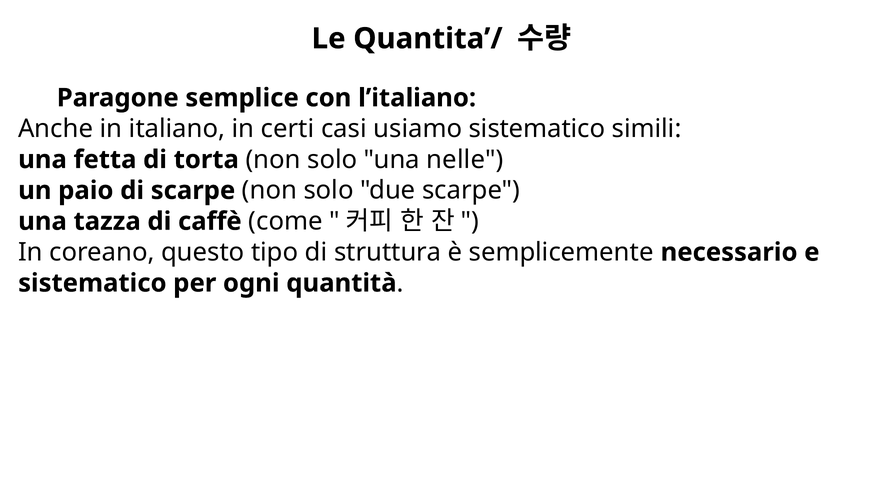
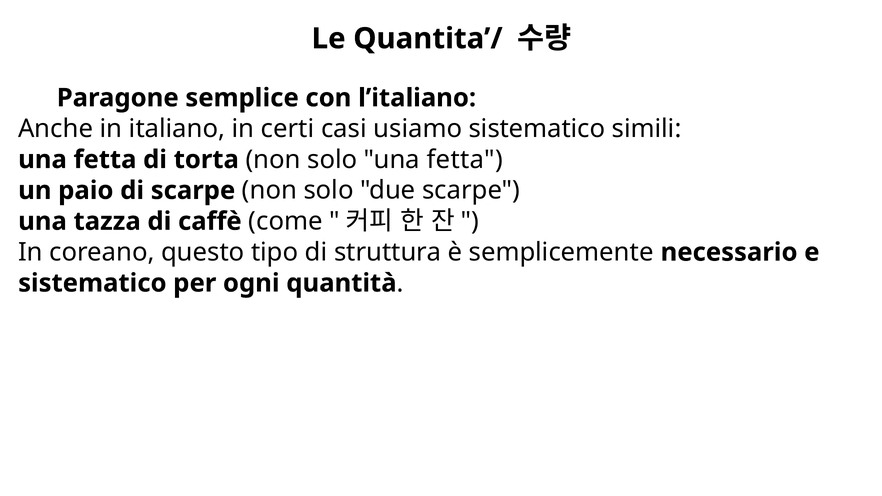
solo una nelle: nelle -> fetta (465, 160)
